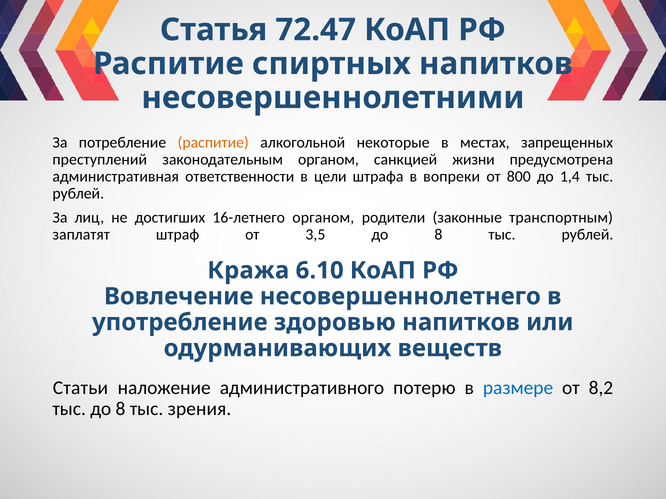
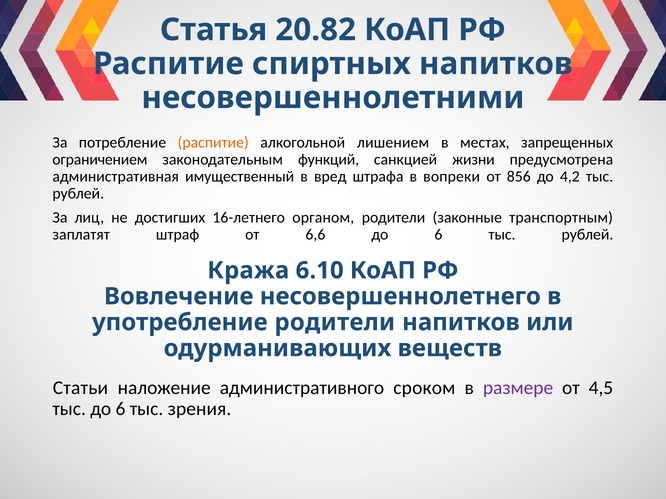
72.47: 72.47 -> 20.82 (316, 30)
некоторые: некоторые -> лишением (393, 143)
преступлений: преступлений -> ограничением (100, 160)
законодательным органом: органом -> функций (329, 160)
ответственности: ответственности -> имущественный (240, 177)
цели: цели -> вред (330, 177)
800: 800 -> 856 (519, 177)
1,4: 1,4 -> 4,2 (570, 177)
3,5: 3,5 -> 6,6 (315, 235)
8: 8 -> 6 (438, 235)
употребление здоровью: здоровью -> родители (335, 323)
потерю: потерю -> сроком (424, 388)
размере colour: blue -> purple (518, 388)
8,2: 8,2 -> 4,5 (601, 388)
тыс до 8: 8 -> 6 (120, 409)
